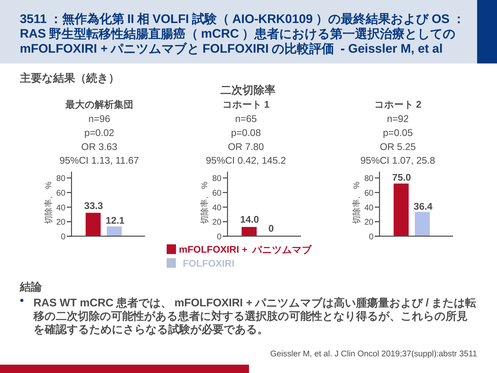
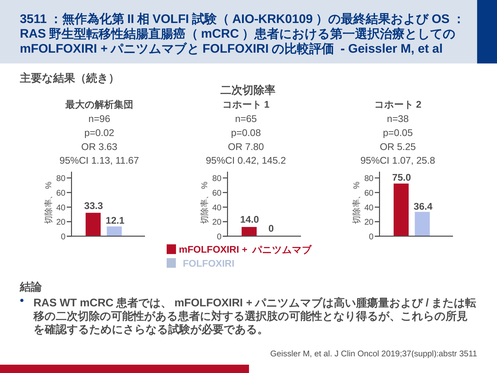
n=92: n=92 -> n=38 (398, 119)
